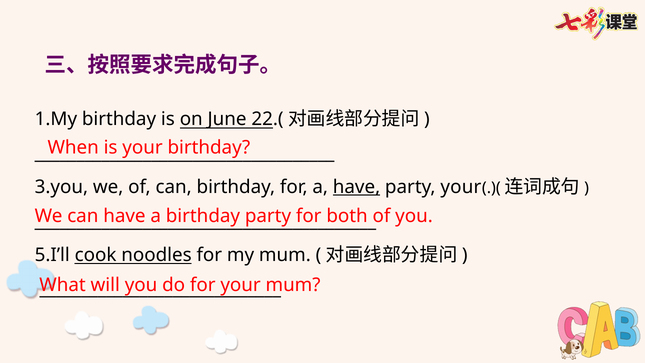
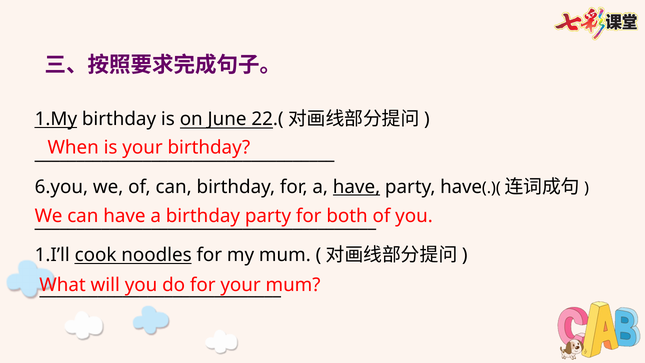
1.My underline: none -> present (56, 119)
3.you: 3.you -> 6.you (61, 187)
party your: your -> have (461, 187)
5.I’ll: 5.I’ll -> 1.I’ll (52, 255)
